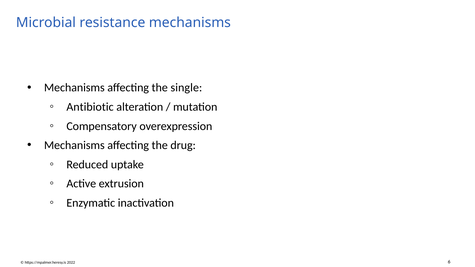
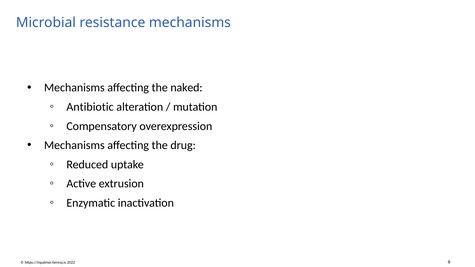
single: single -> naked (186, 88)
